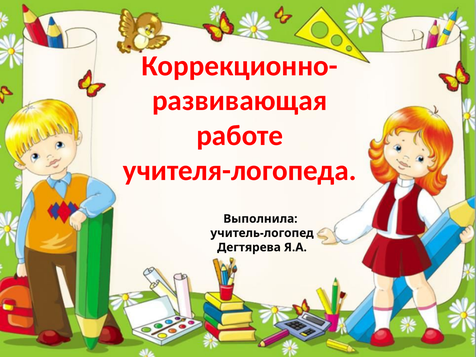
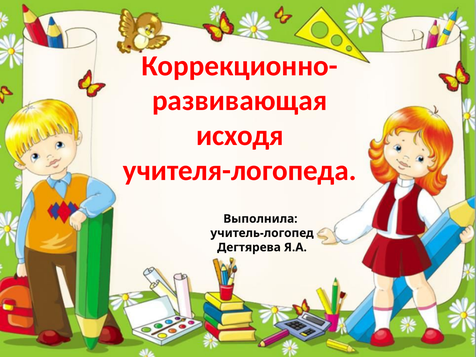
работе: работе -> исходя (240, 136)
